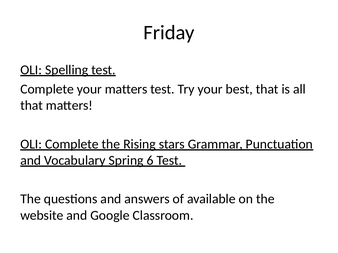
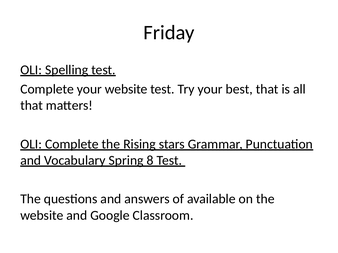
your matters: matters -> website (126, 89)
6: 6 -> 8 (150, 161)
